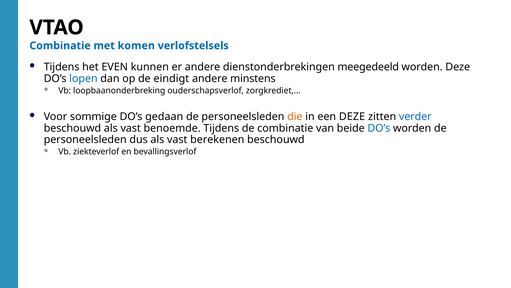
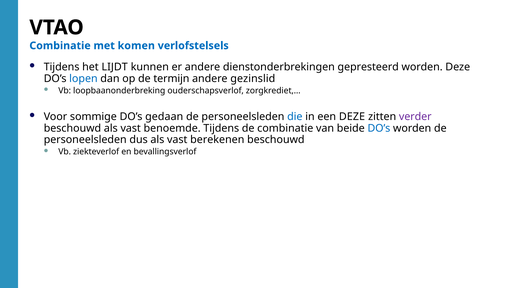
EVEN: EVEN -> LIJDT (115, 67)
meegedeeld: meegedeeld -> gepresteerd (368, 67)
eindigt: eindigt -> termijn (171, 78)
minstens: minstens -> gezinslid (253, 78)
die colour: orange -> blue (295, 116)
verder colour: blue -> purple (415, 116)
